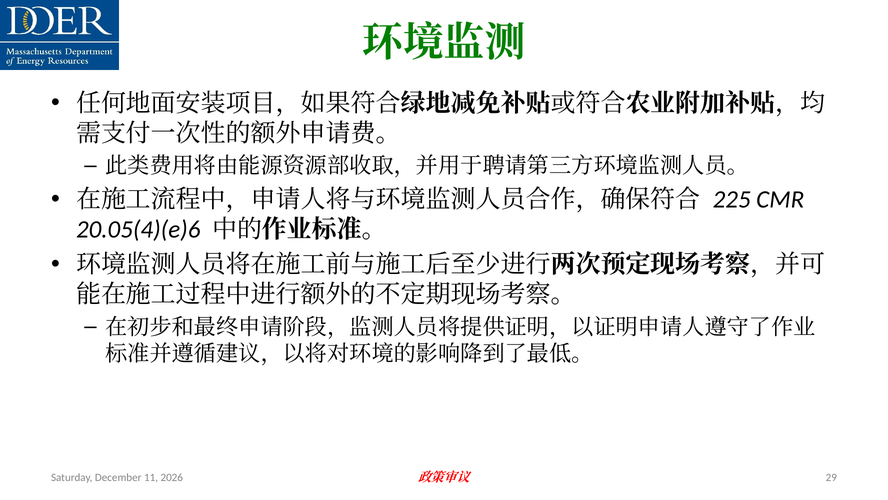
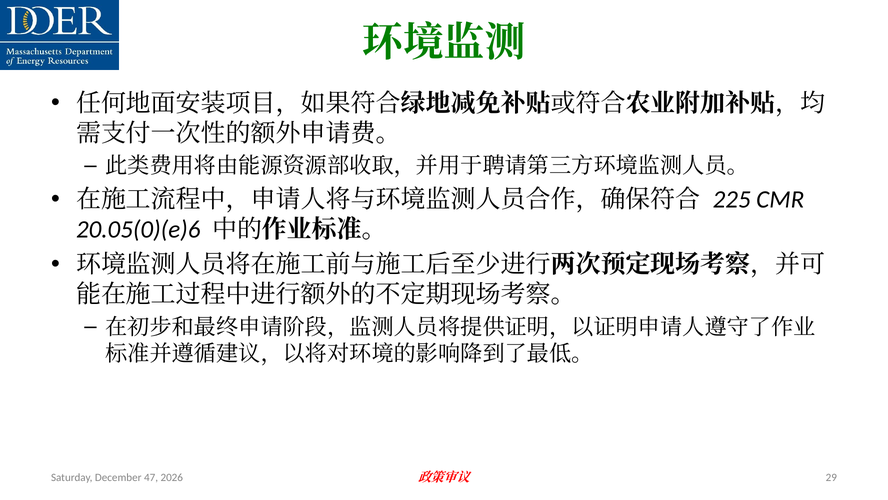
20.05(4)(e)6: 20.05(4)(e)6 -> 20.05(0)(e)6 (138, 229)
11: 11 -> 47 (151, 477)
